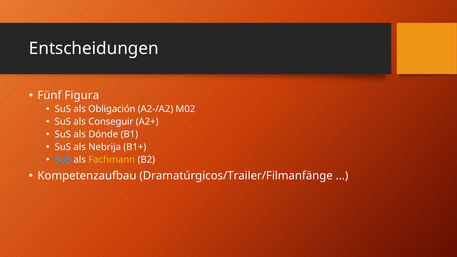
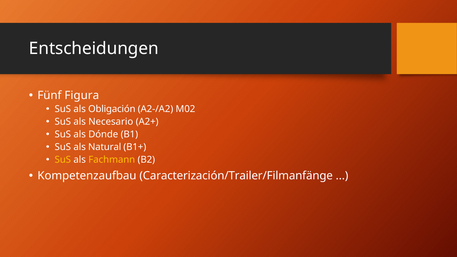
Conseguir: Conseguir -> Necesario (111, 122)
Nebrija: Nebrija -> Natural (105, 147)
SuS colour: light blue -> yellow (63, 160)
Dramatúrgicos/Trailer/Filmanfänge: Dramatúrgicos/Trailer/Filmanfänge -> Caracterización/Trailer/Filmanfänge (236, 176)
